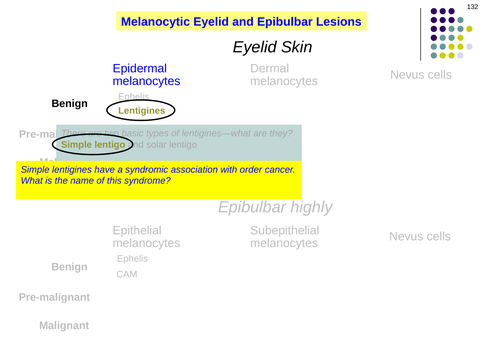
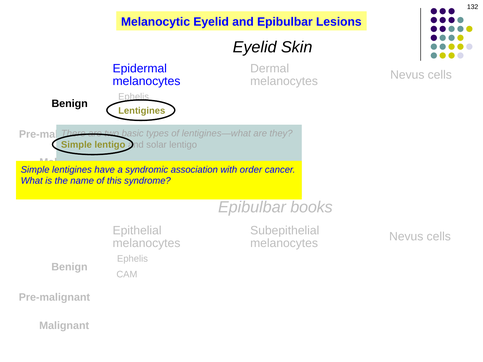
highly: highly -> books (312, 207)
